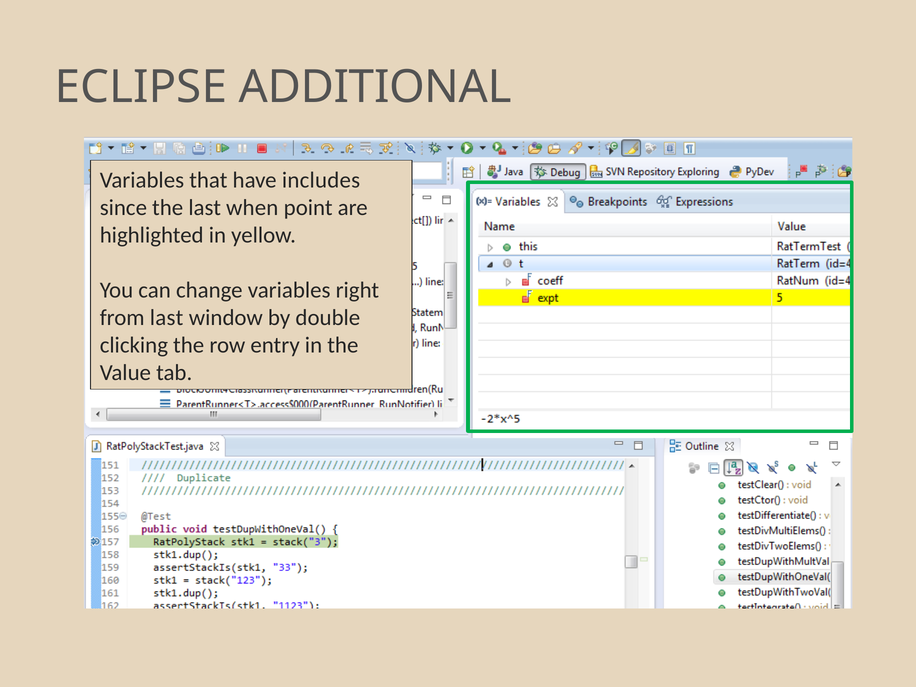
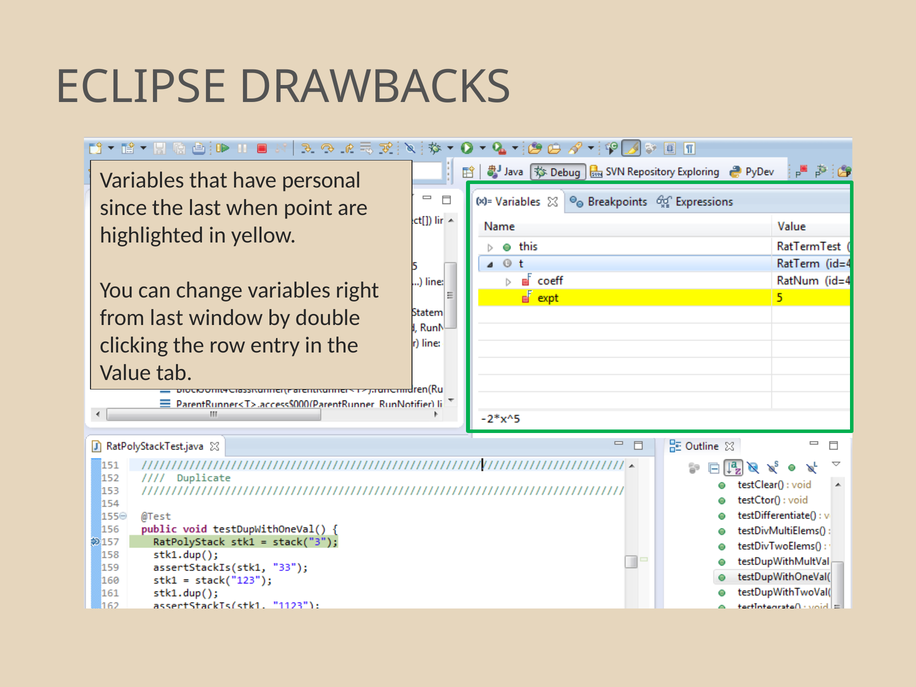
ADDITIONAL: ADDITIONAL -> DRAWBACKS (375, 87)
includes: includes -> personal (321, 180)
